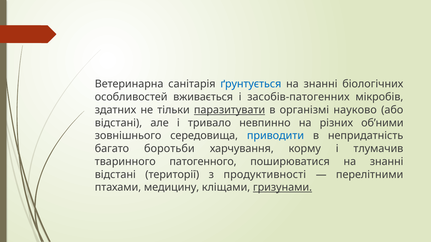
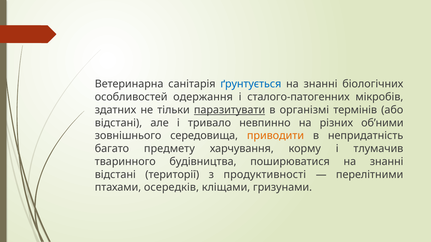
вживається: вживається -> одержання (203, 97)
засобів-патогенних: засобів-патогенних -> сталого-патогенних (298, 97)
науково: науково -> термінів (355, 110)
приводити colour: blue -> orange (275, 136)
боротьби: боротьби -> предмету (169, 149)
патогенного: патогенного -> будівництва (203, 162)
медицину: медицину -> осередків (171, 188)
гризунами underline: present -> none (283, 188)
